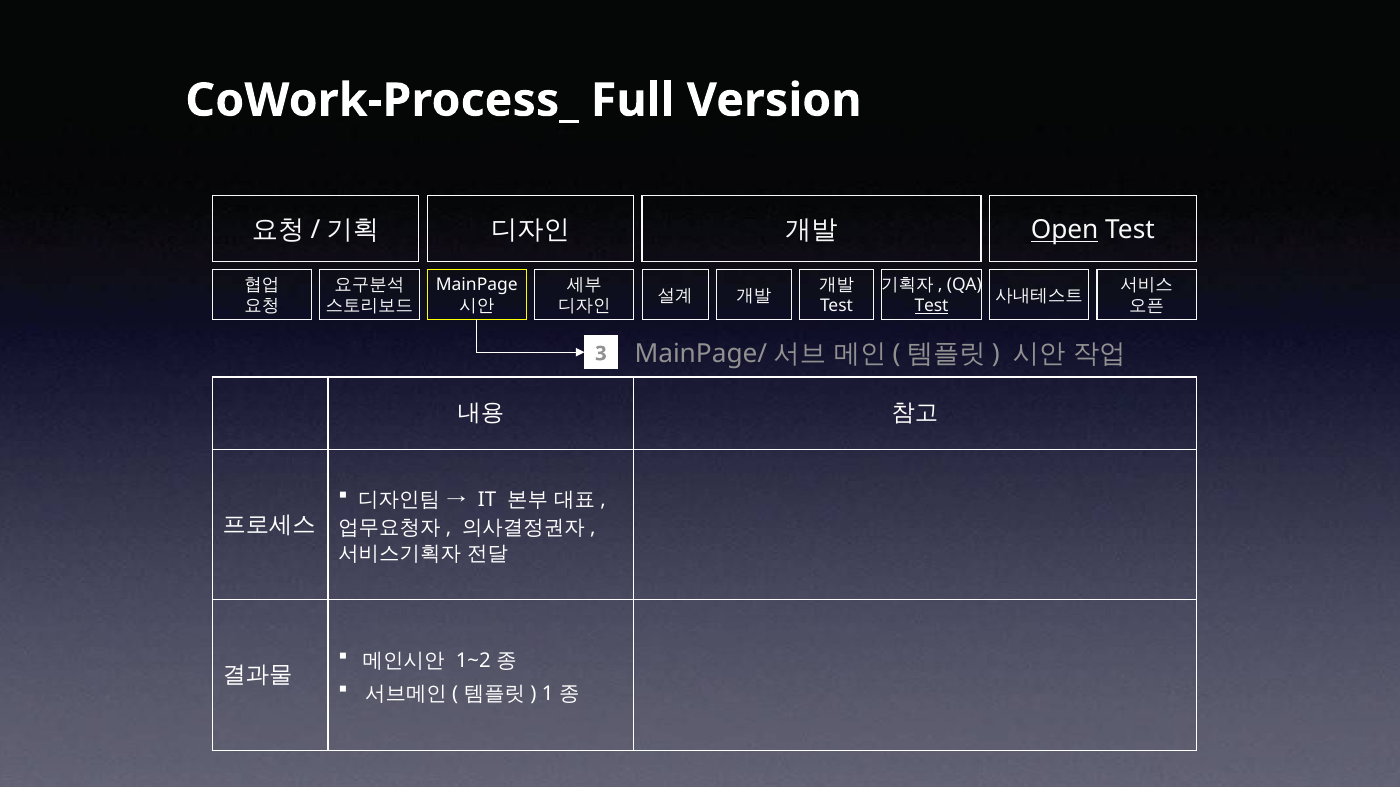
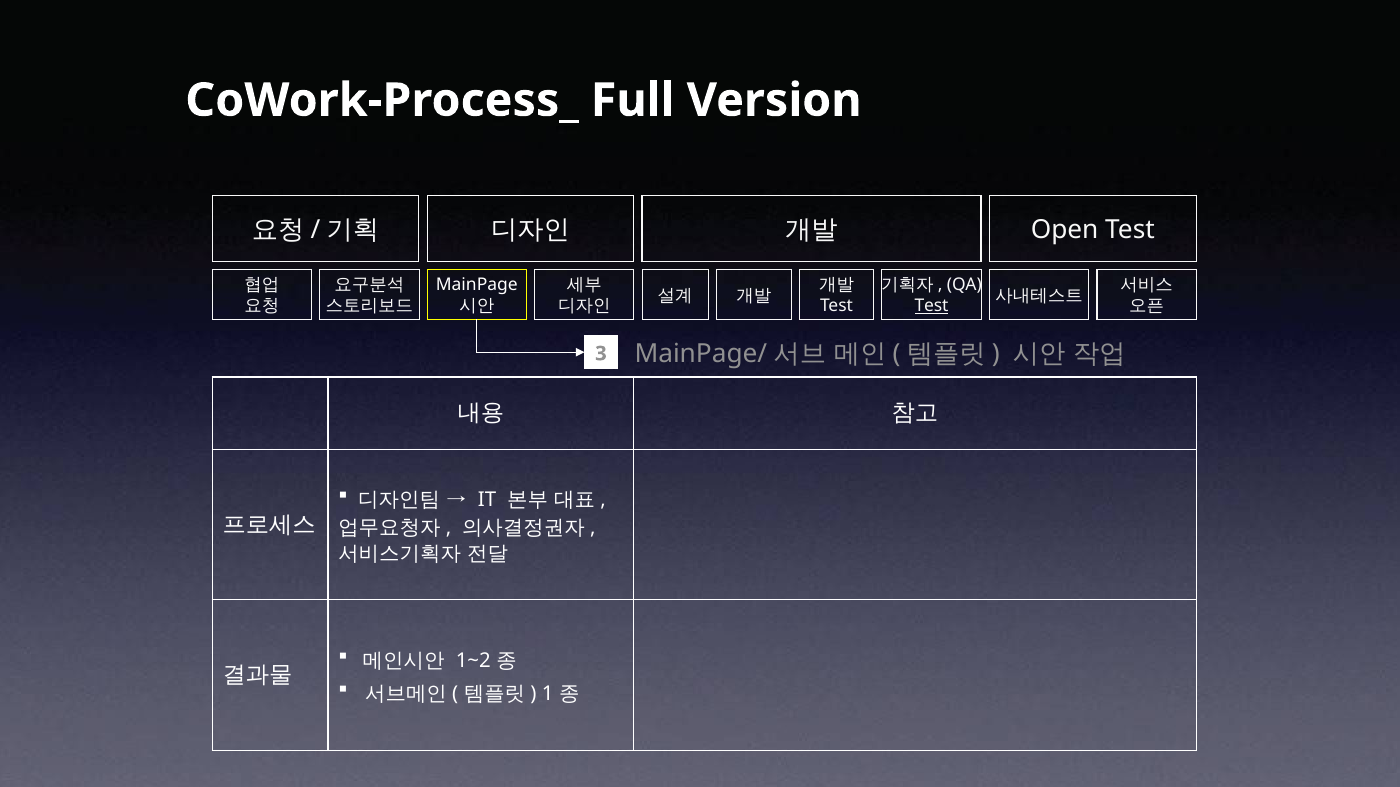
Open underline: present -> none (1065, 230)
